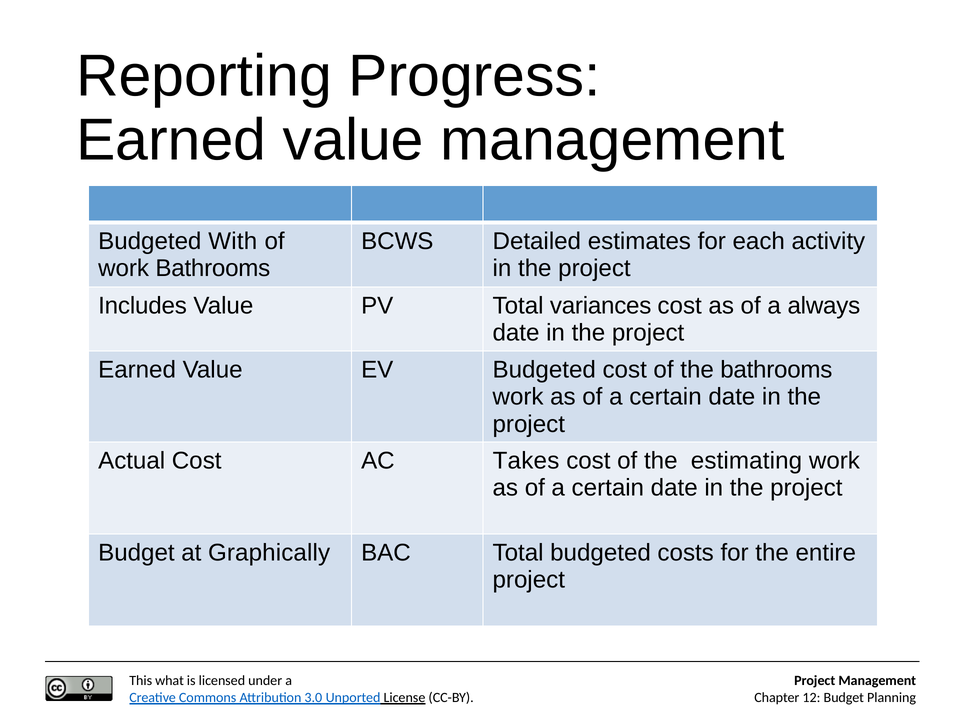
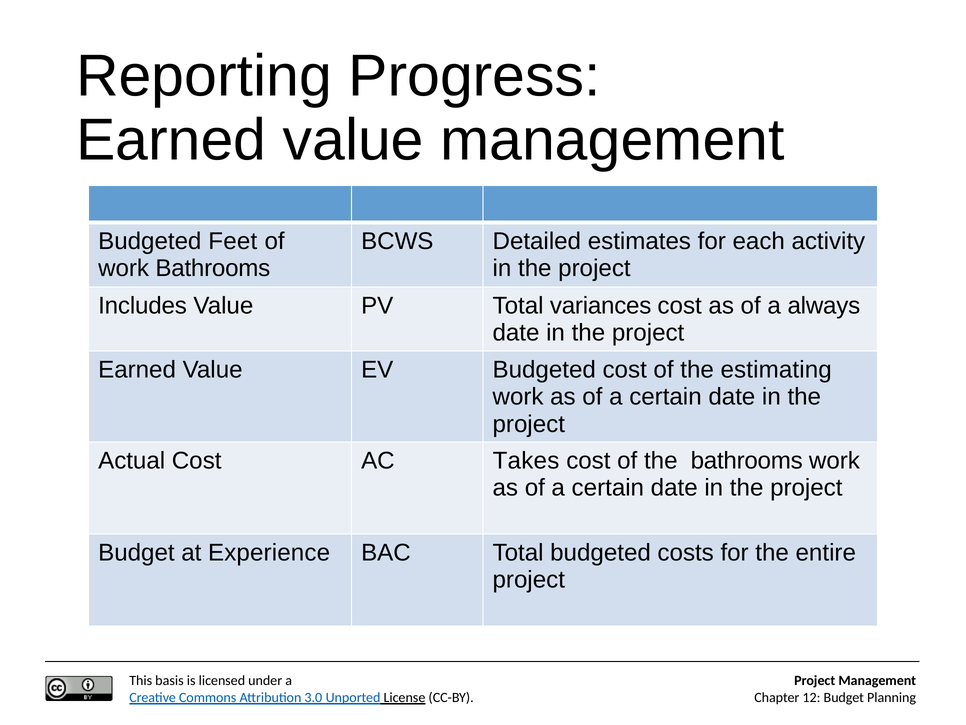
With: With -> Feet (233, 241)
the bathrooms: bathrooms -> estimating (776, 370)
the estimating: estimating -> bathrooms (747, 461)
Graphically: Graphically -> Experience (269, 552)
what: what -> basis (169, 680)
